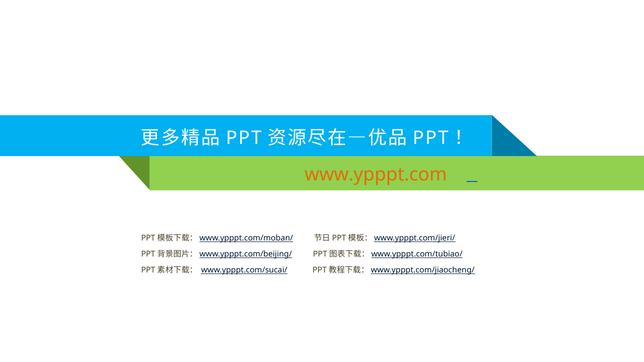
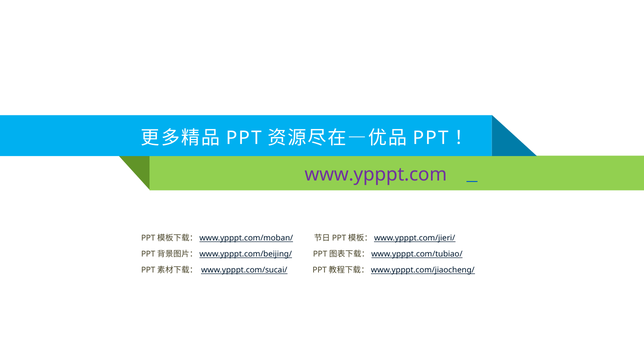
www.ypppt.com colour: orange -> purple (376, 174)
